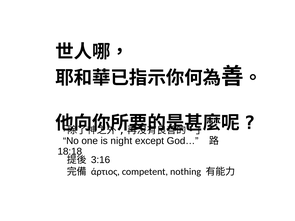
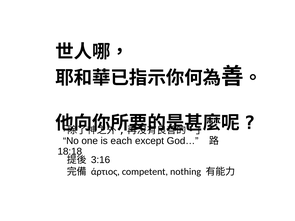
night: night -> each (121, 141)
